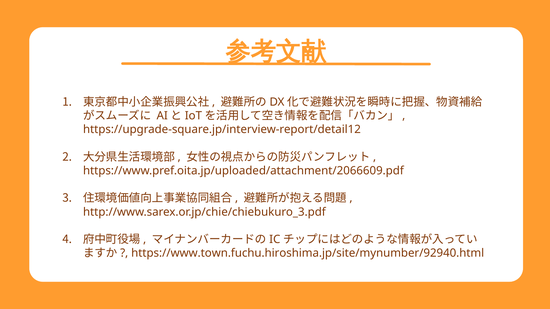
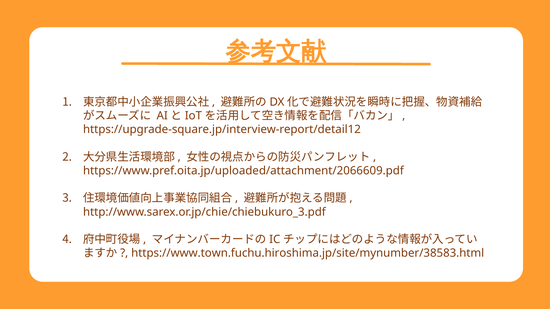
https://www.town.fuchu.hiroshima.jp/site/mynumber/92940.html: https://www.town.fuchu.hiroshima.jp/site/mynumber/92940.html -> https://www.town.fuchu.hiroshima.jp/site/mynumber/38583.html (308, 253)
